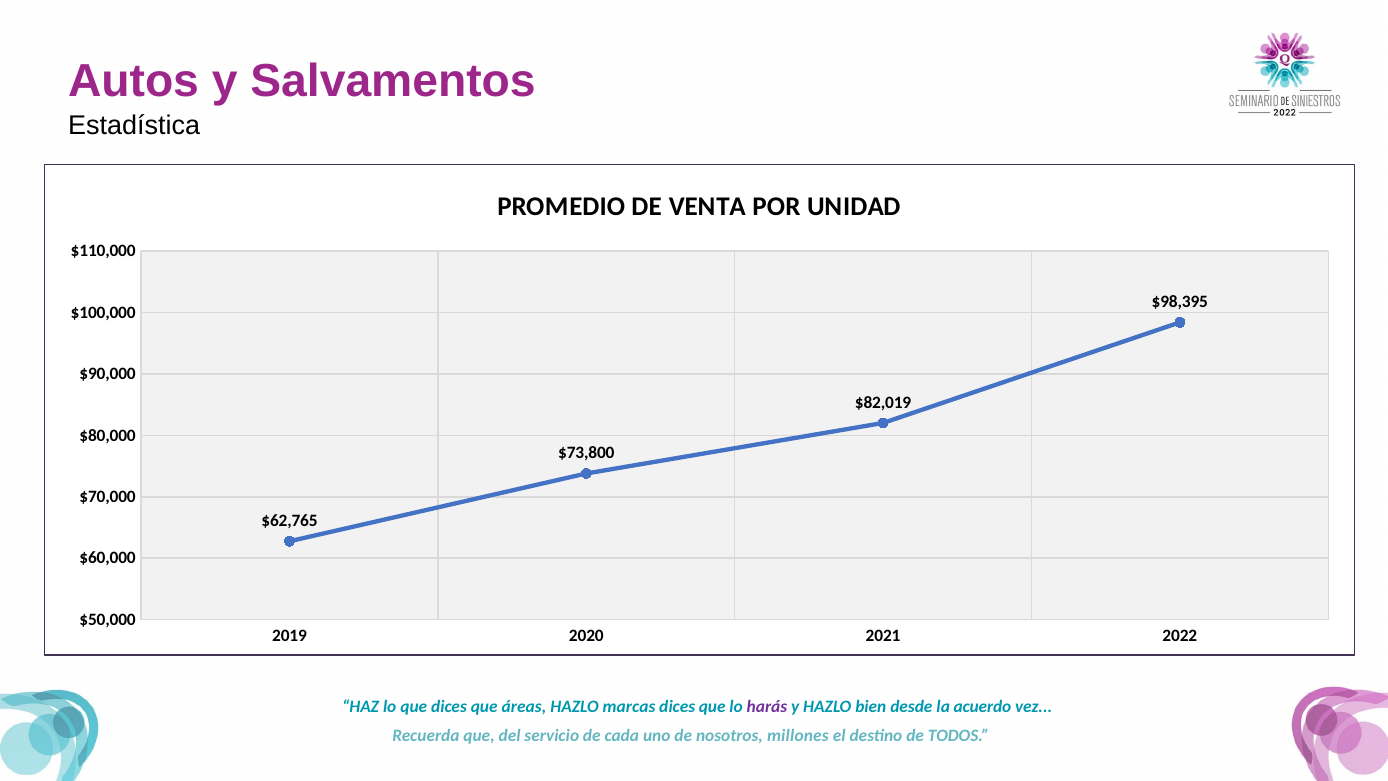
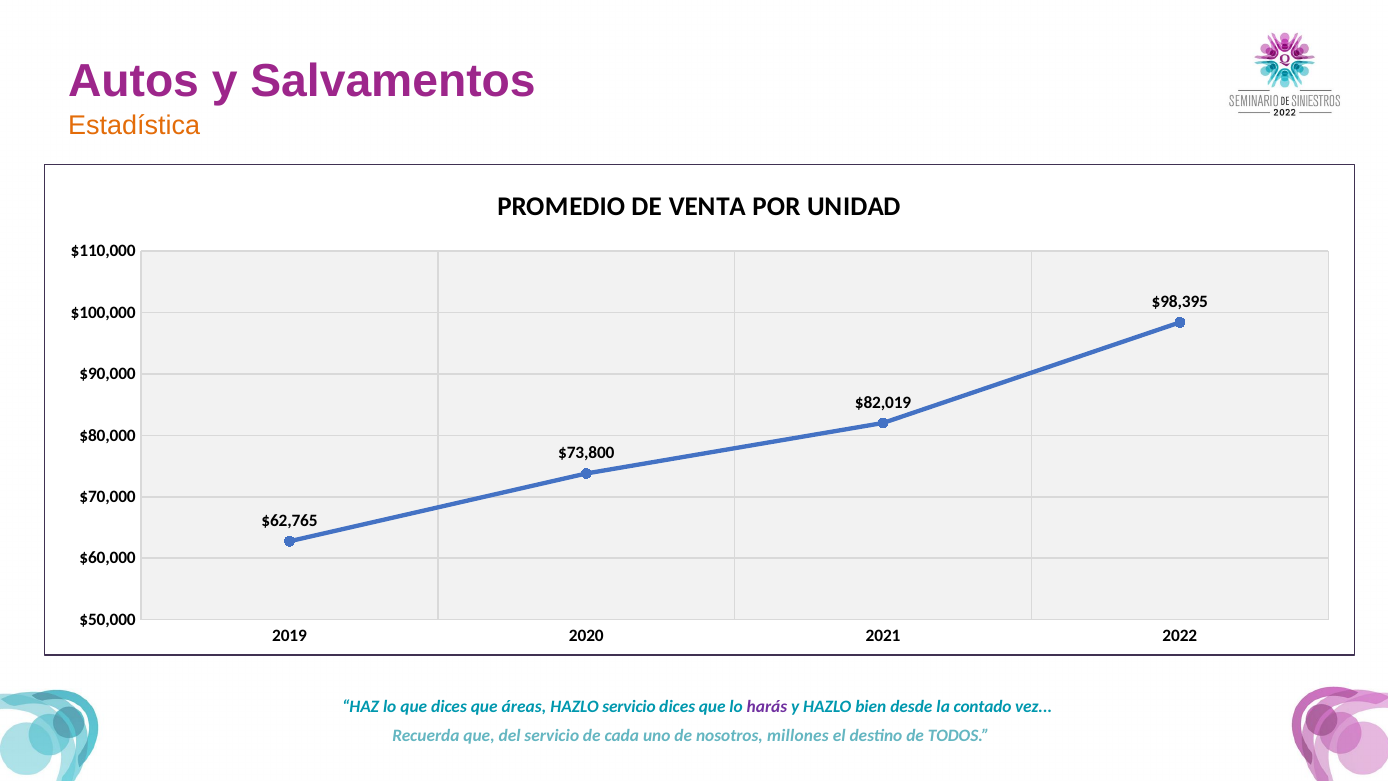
Estadística colour: black -> orange (134, 125)
HAZLO marcas: marcas -> servicio (629, 706)
acuerdo: acuerdo -> contado (982, 706)
